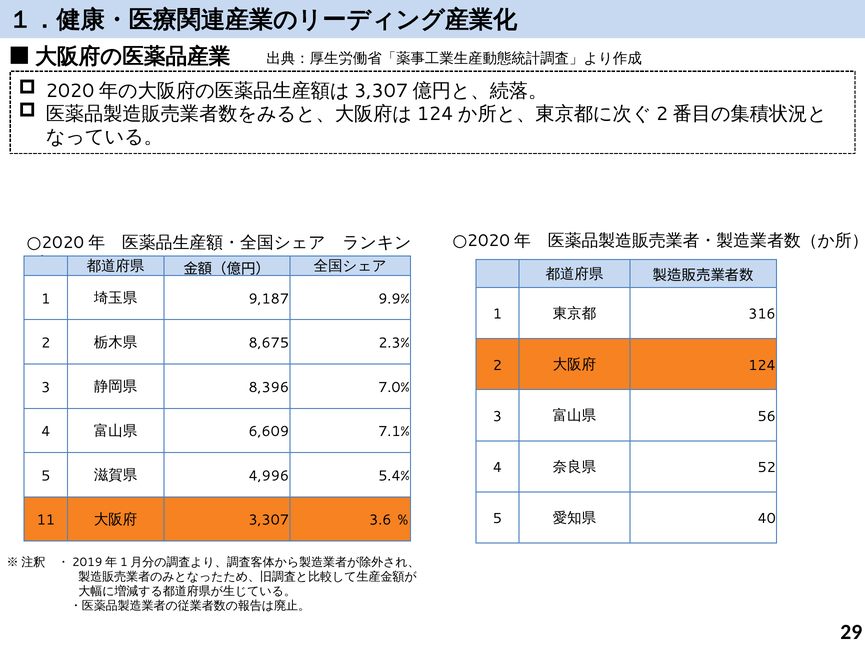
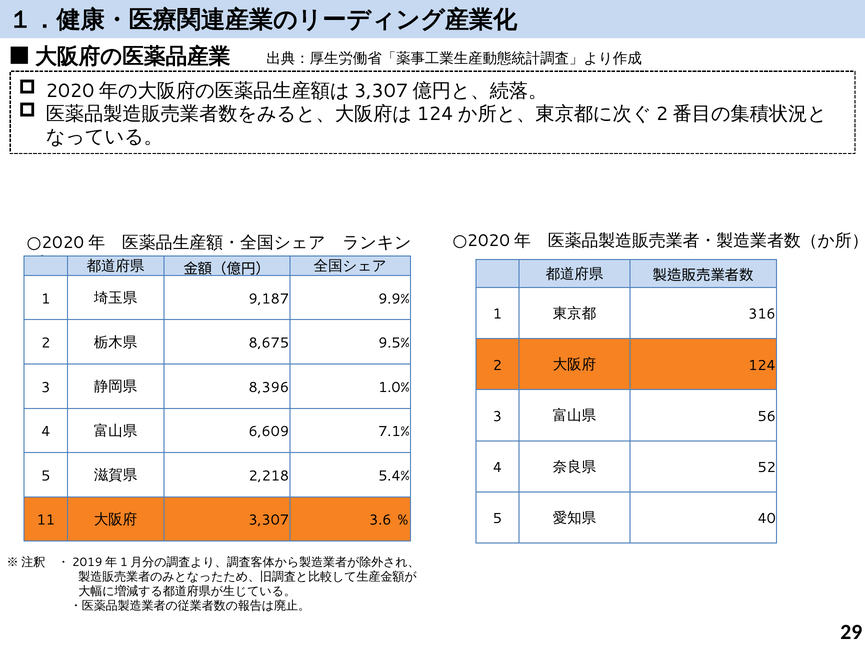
2.3%: 2.3% -> 9.5% (394, 343)
7.0%: 7.0% -> 1.0% (394, 387)
4,996: 4,996 -> 2,218 (269, 476)
